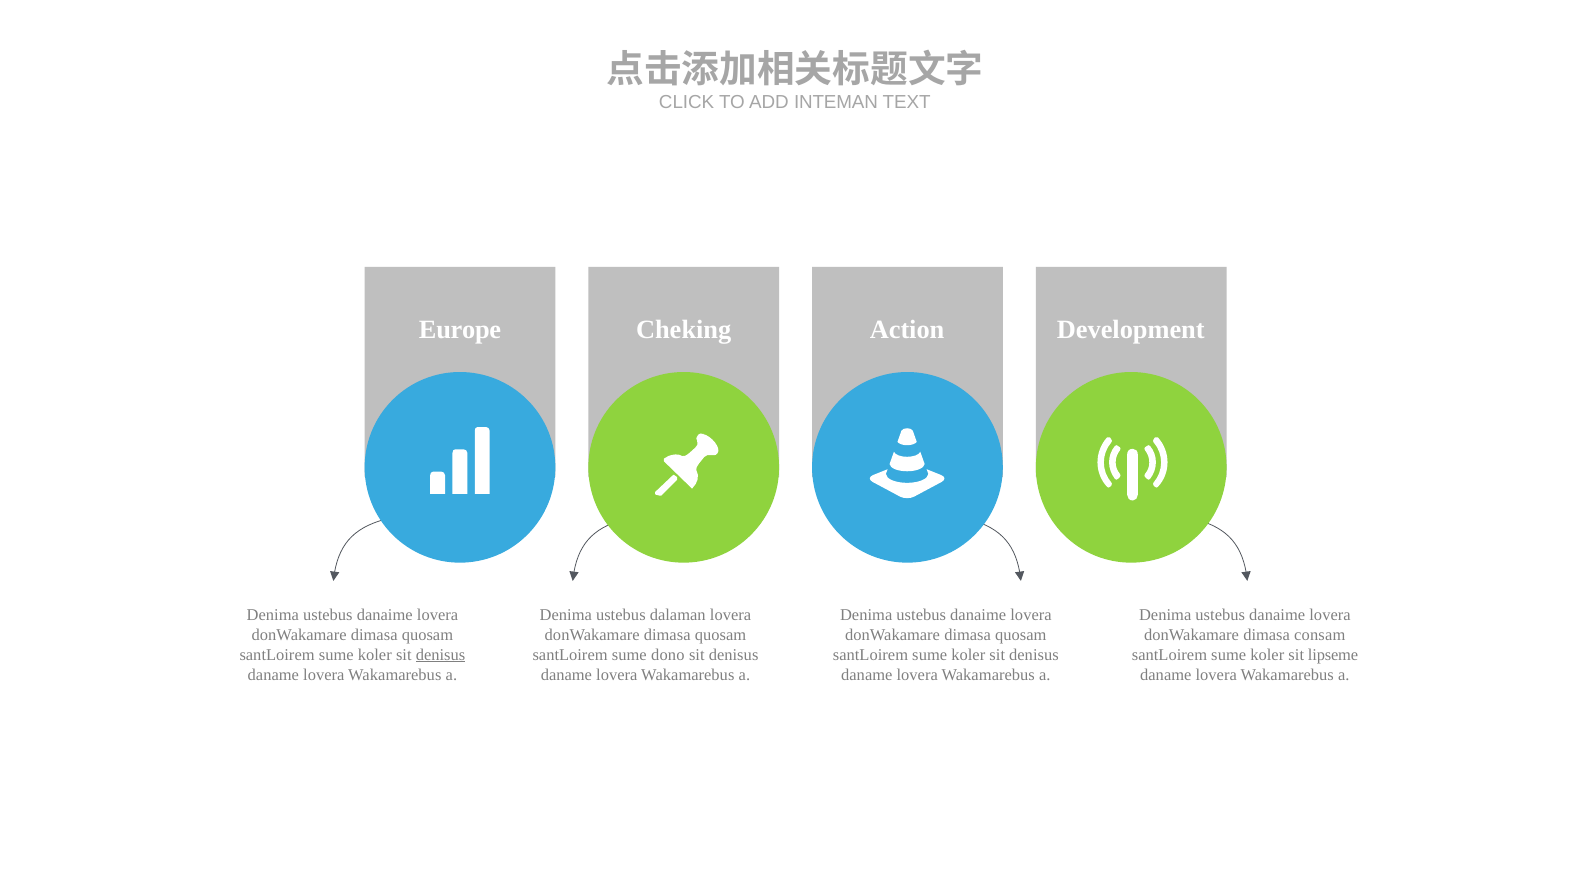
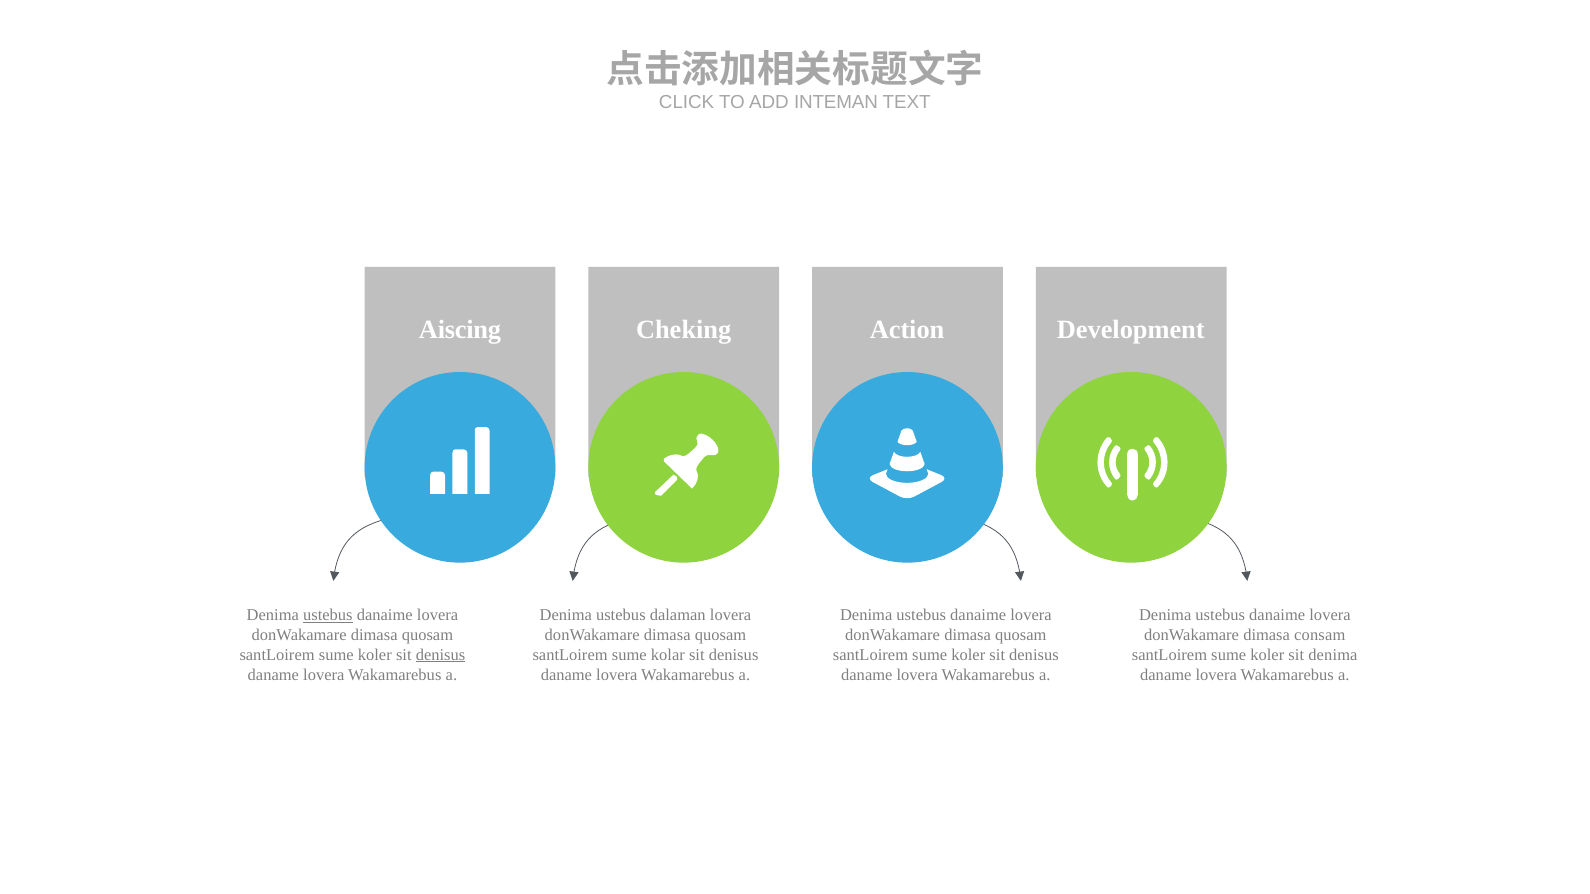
Europe: Europe -> Aiscing (460, 330)
ustebus underline: none -> present (328, 615)
dono: dono -> kolar (668, 655)
sit lipseme: lipseme -> denima (1333, 655)
